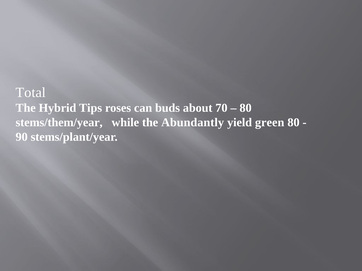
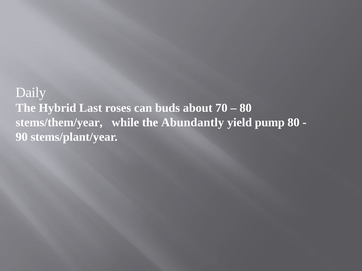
Total: Total -> Daily (31, 93)
Tips: Tips -> Last (91, 108)
green: green -> pump (270, 123)
